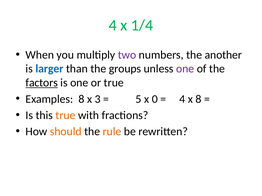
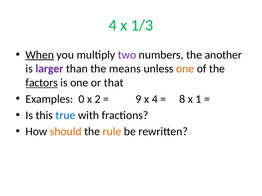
1/4: 1/4 -> 1/3 (142, 25)
When underline: none -> present (40, 55)
larger colour: blue -> purple (49, 69)
groups: groups -> means (125, 69)
one colour: purple -> orange (185, 69)
or true: true -> that (114, 83)
Examples 8: 8 -> 0 (81, 99)
3: 3 -> 2 (98, 99)
5: 5 -> 9 (139, 99)
x 0: 0 -> 4 (155, 99)
4: 4 -> 8 (182, 99)
x 8: 8 -> 1 (198, 99)
true colour: orange -> blue (65, 116)
